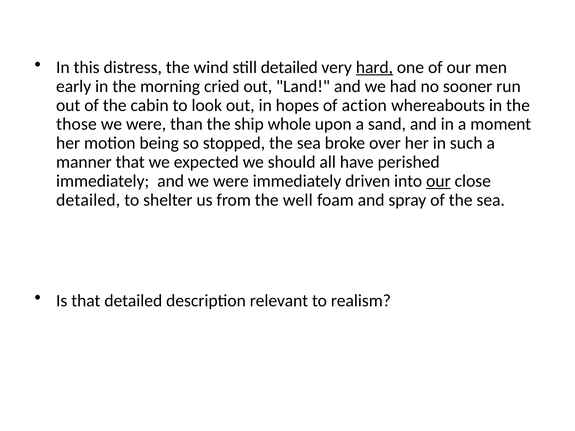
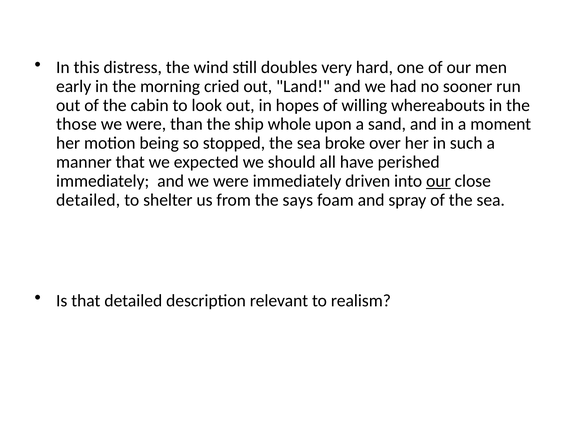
still detailed: detailed -> doubles (289, 67)
hard underline: present -> none (374, 67)
action: action -> willing (364, 105)
well: well -> says (298, 200)
